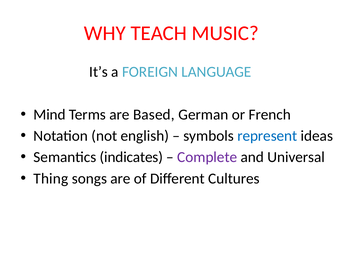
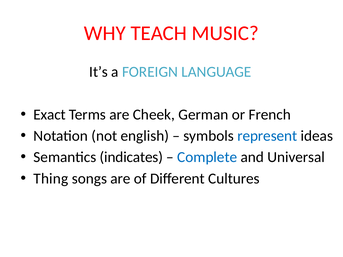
Mind: Mind -> Exact (49, 115)
Based: Based -> Cheek (154, 115)
Complete colour: purple -> blue (207, 157)
